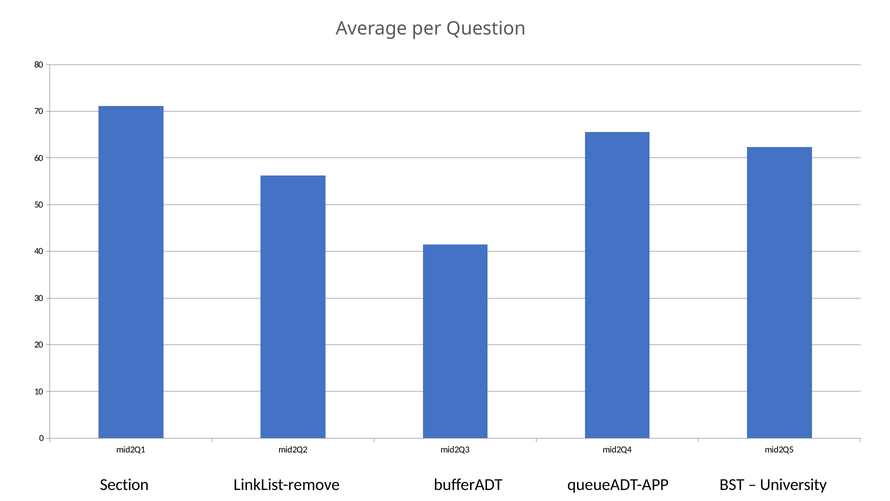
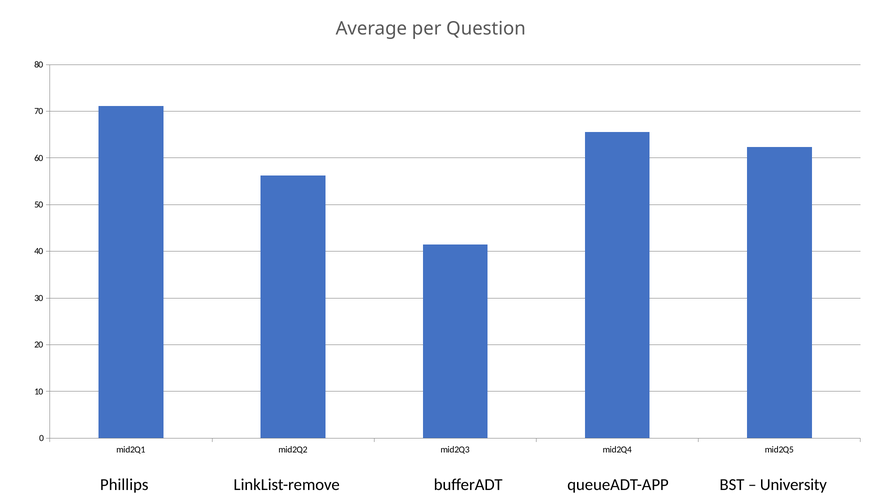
Section: Section -> Phillips (124, 484)
